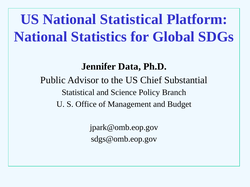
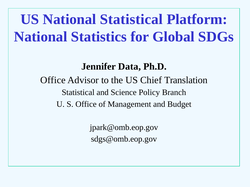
Public: Public -> Office (53, 80)
Substantial: Substantial -> Translation (186, 80)
